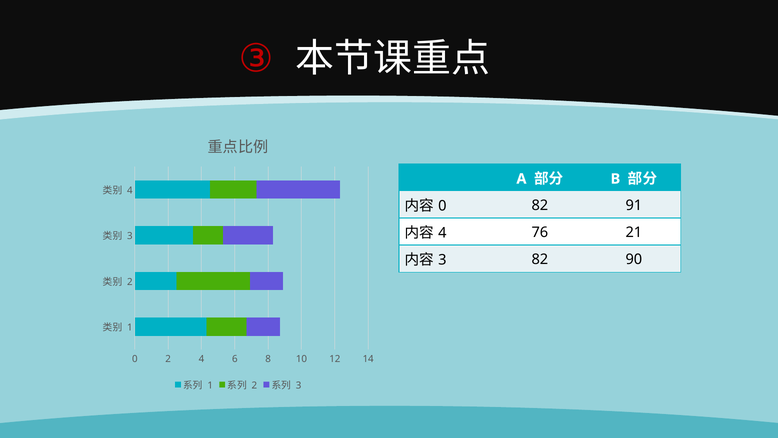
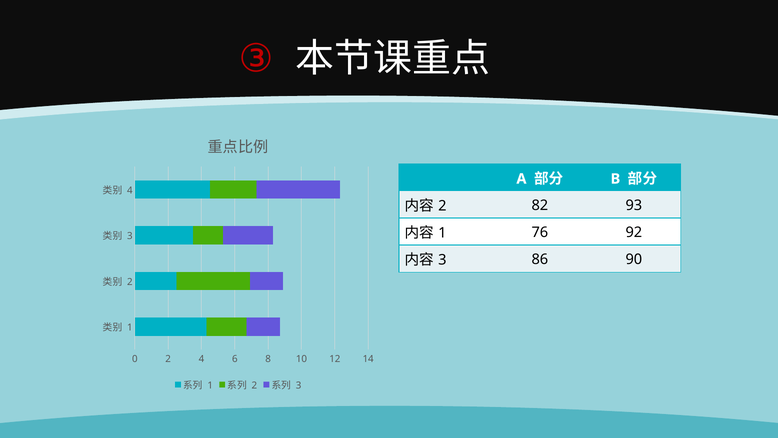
0: 0 -> 2 (442, 206)
91: 91 -> 93 (634, 205)
4: 4 -> 1 (442, 233)
21: 21 -> 92 (634, 232)
3 82: 82 -> 86 (540, 259)
